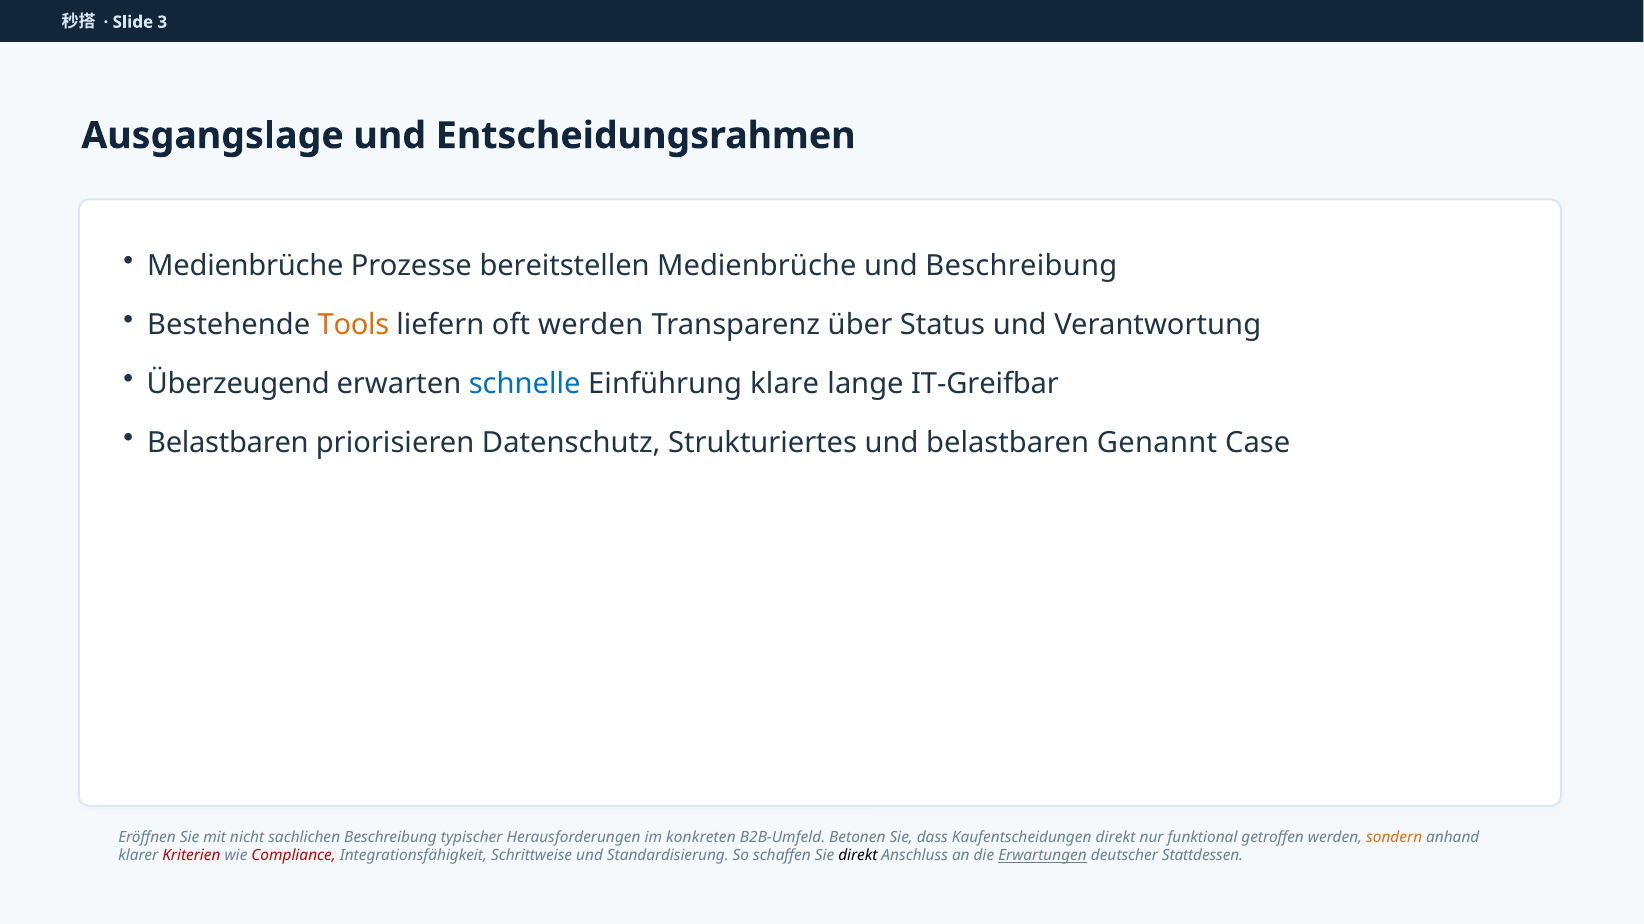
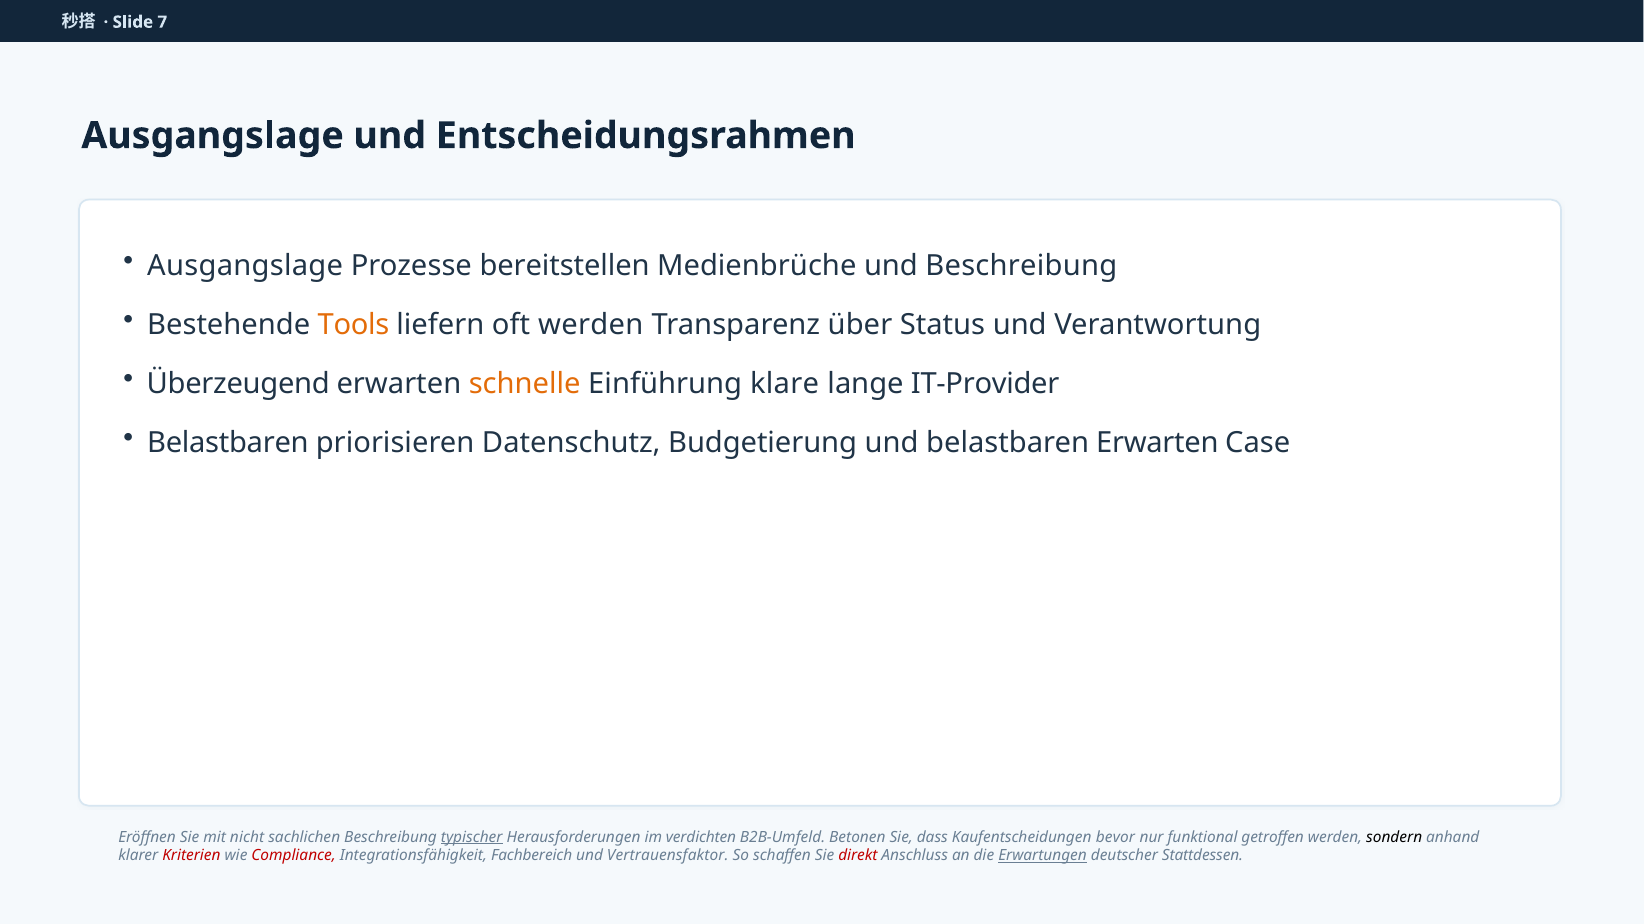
3: 3 -> 7 (162, 22)
Medienbrüche: Medienbrüche -> Ausgangslage (245, 266)
schnelle colour: blue -> orange (525, 384)
IT-Greifbar: IT-Greifbar -> IT-Provider (985, 384)
Strukturiertes: Strukturiertes -> Budgetierung (763, 443)
belastbaren Genannt: Genannt -> Erwarten (1157, 443)
typischer underline: none -> present (472, 838)
konkreten: konkreten -> verdichten (701, 838)
Kaufentscheidungen direkt: direkt -> bevor (1115, 838)
sondern colour: orange -> black (1394, 838)
Schrittweise: Schrittweise -> Fachbereich (532, 856)
Standardisierung: Standardisierung -> Vertrauensfaktor (668, 856)
direkt colour: black -> red (858, 856)
